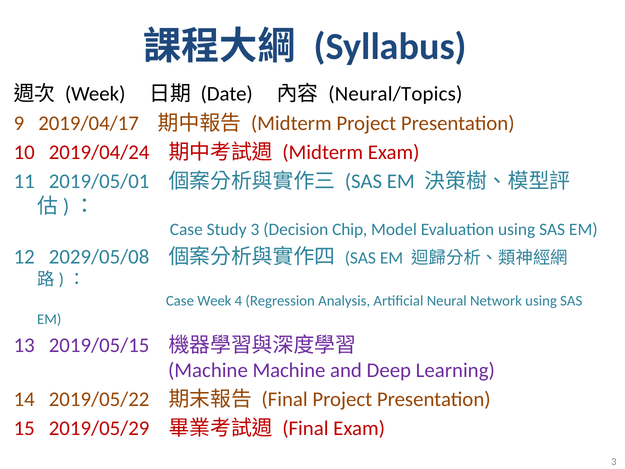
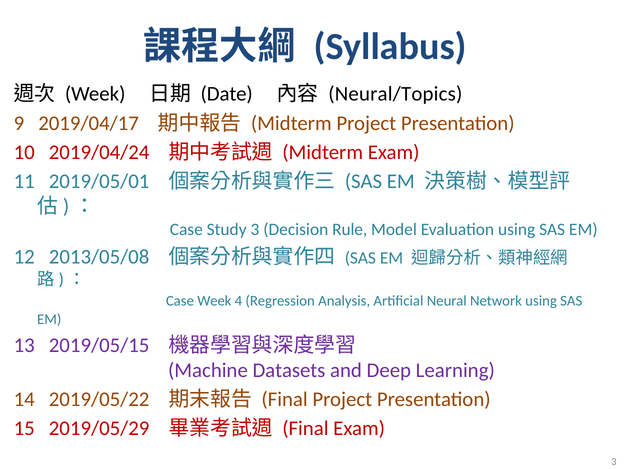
Chip: Chip -> Rule (350, 229)
2029/05/08: 2029/05/08 -> 2013/05/08 (99, 256)
Machine Machine: Machine -> Datasets (289, 370)
